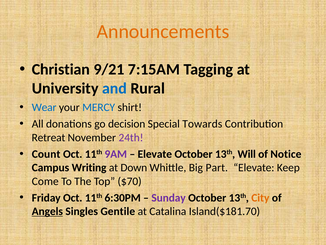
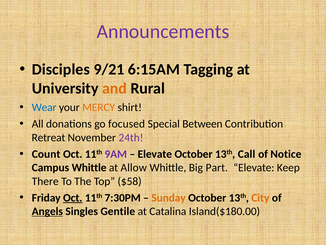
Announcements colour: orange -> purple (163, 32)
Christian: Christian -> Disciples (61, 69)
7:15AM: 7:15AM -> 6:15AM (154, 69)
and colour: blue -> orange (115, 88)
MERCY colour: blue -> orange (99, 107)
decision: decision -> focused (127, 124)
Towards: Towards -> Between (202, 124)
Will: Will -> Call (247, 154)
Campus Writing: Writing -> Whittle (89, 167)
Down: Down -> Allow (134, 167)
Come: Come -> There (45, 181)
$70: $70 -> $58 (130, 181)
Oct underline: none -> present (73, 197)
6:30PM: 6:30PM -> 7:30PM (123, 197)
Sunday colour: purple -> orange (169, 197)
Island($181.70: Island($181.70 -> Island($180.00 (224, 211)
